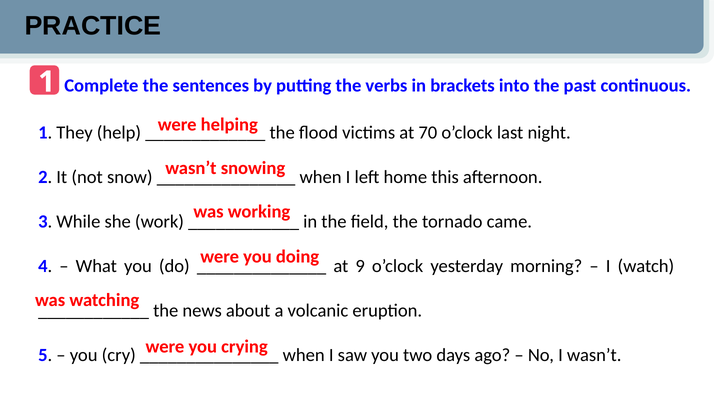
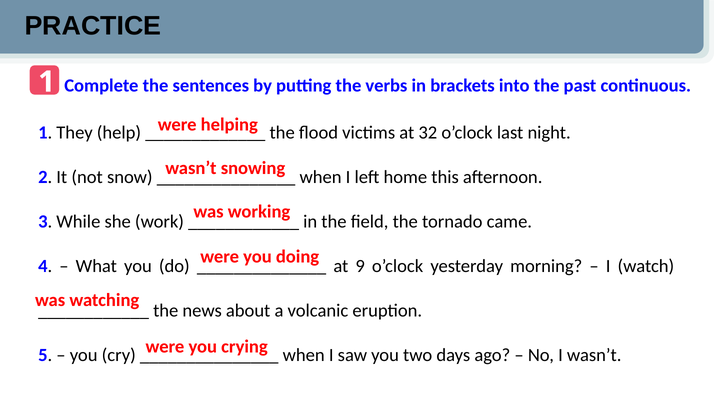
70: 70 -> 32 (428, 133)
